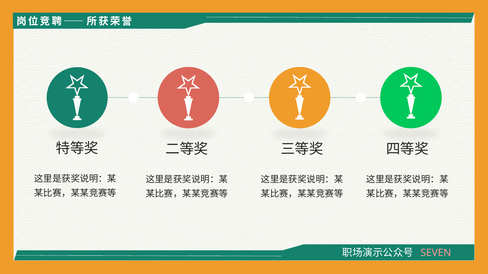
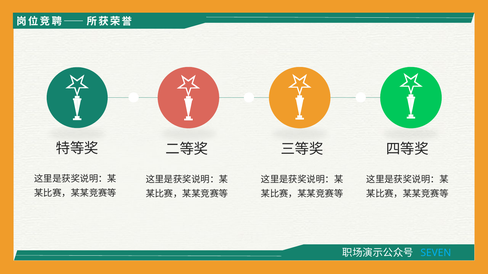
SEVEN colour: pink -> light blue (436, 253)
